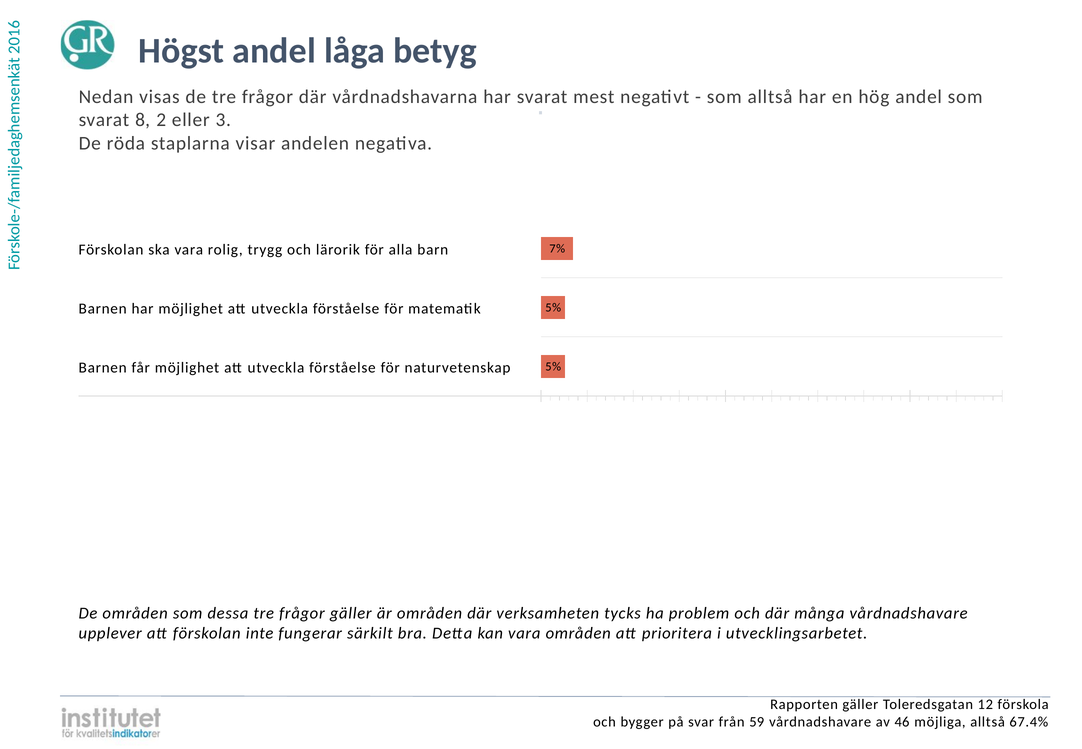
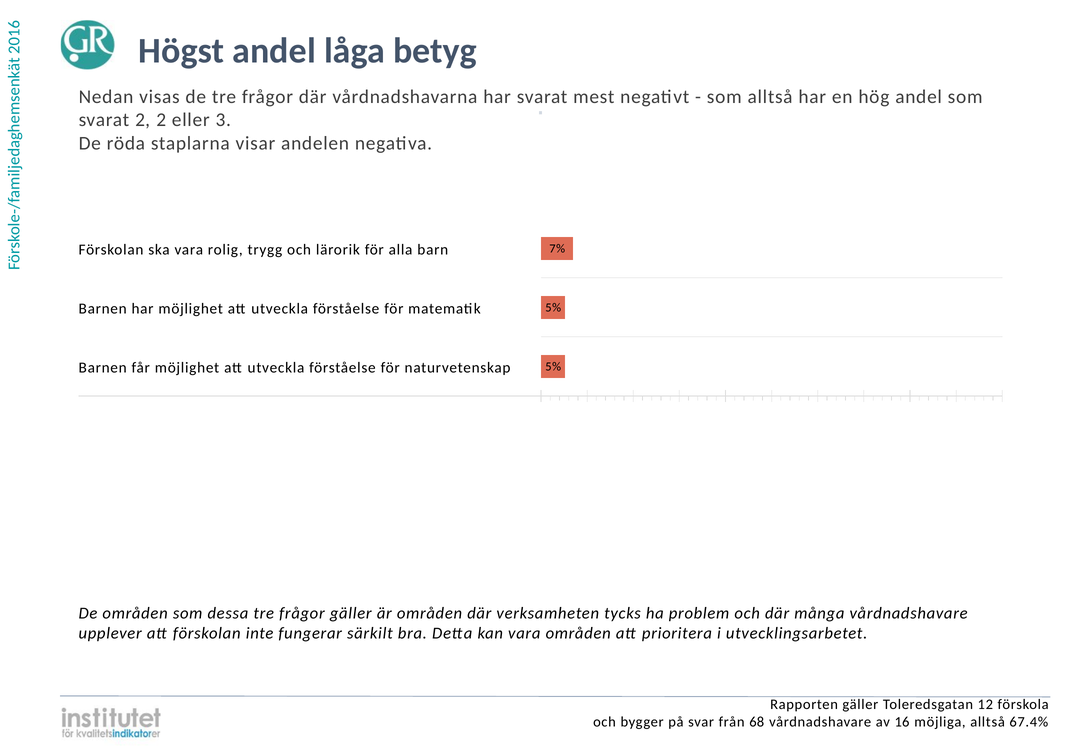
svarat 8: 8 -> 2 (143, 120)
59: 59 -> 68 (757, 722)
46: 46 -> 16 (902, 722)
